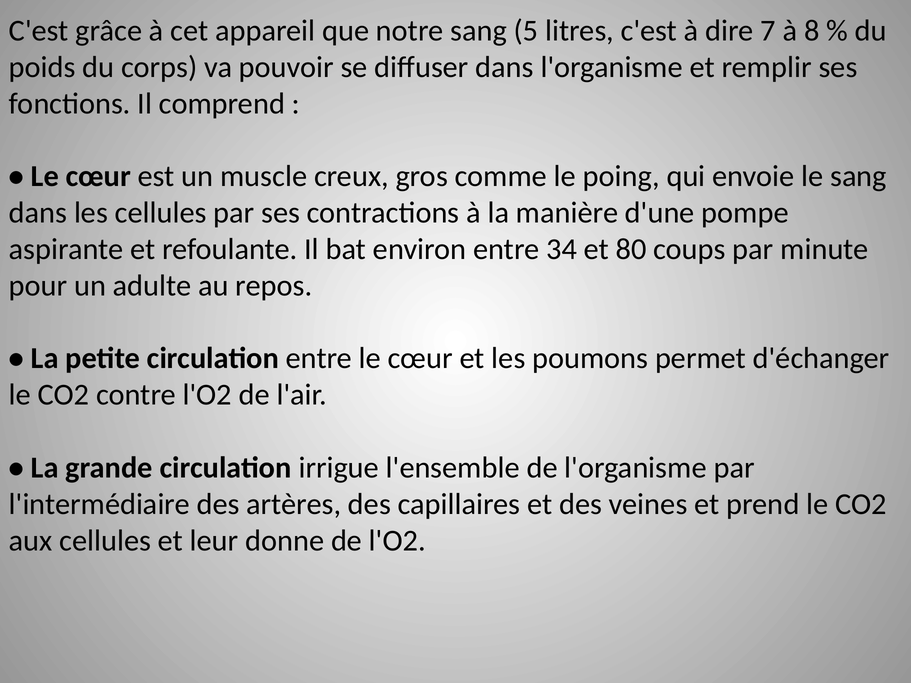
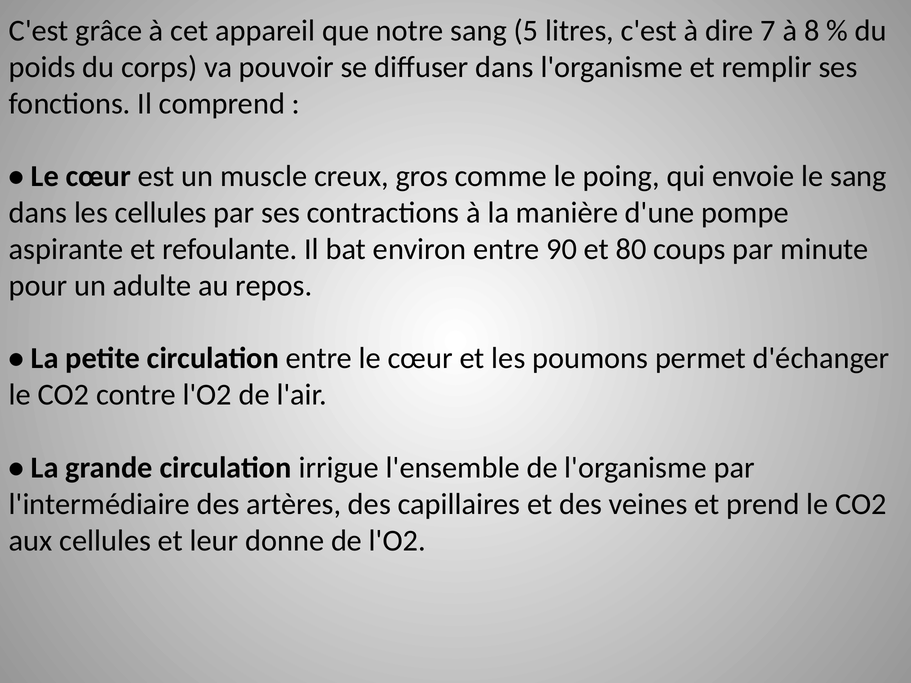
34: 34 -> 90 (562, 249)
